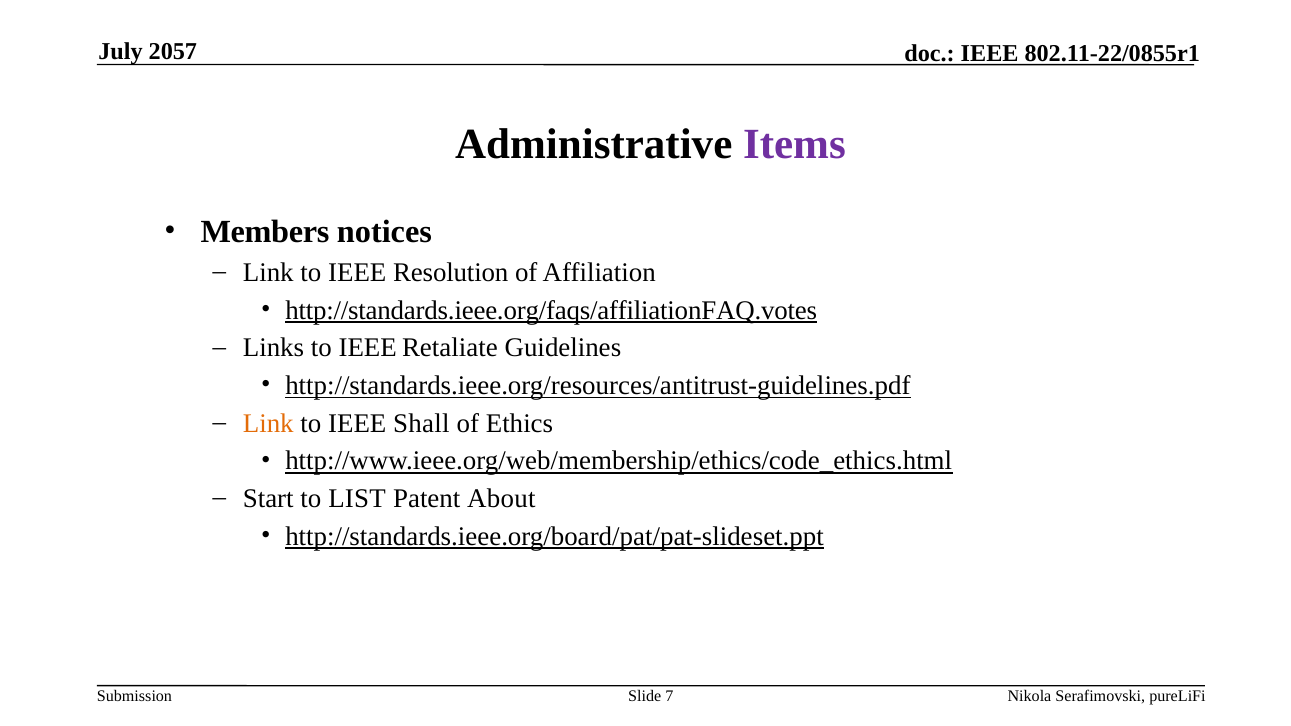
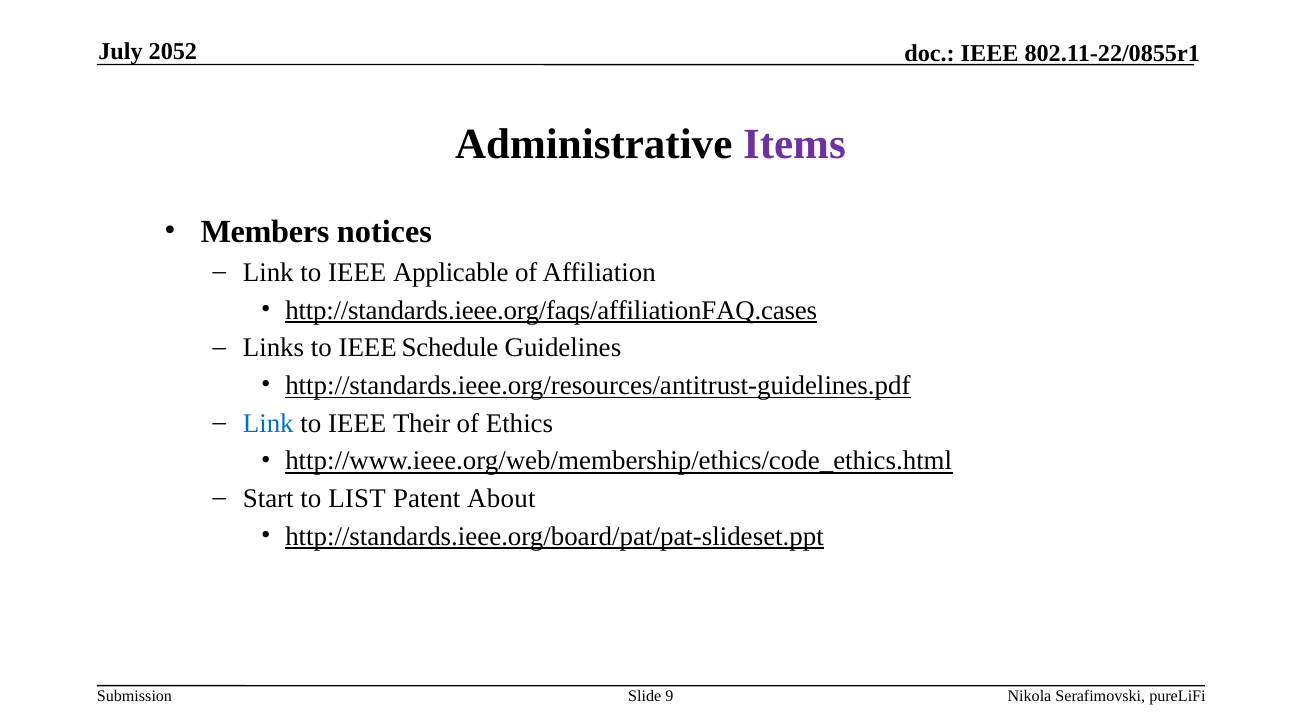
2057: 2057 -> 2052 (173, 51)
Resolution: Resolution -> Applicable (451, 273)
http://standards.ieee.org/faqs/affiliationFAQ.votes: http://standards.ieee.org/faqs/affiliationFAQ.votes -> http://standards.ieee.org/faqs/affiliationFAQ.cases (551, 310)
Retaliate: Retaliate -> Schedule (450, 348)
Link colour: orange -> blue (268, 423)
Shall: Shall -> Their (422, 423)
7: 7 -> 9 (669, 696)
